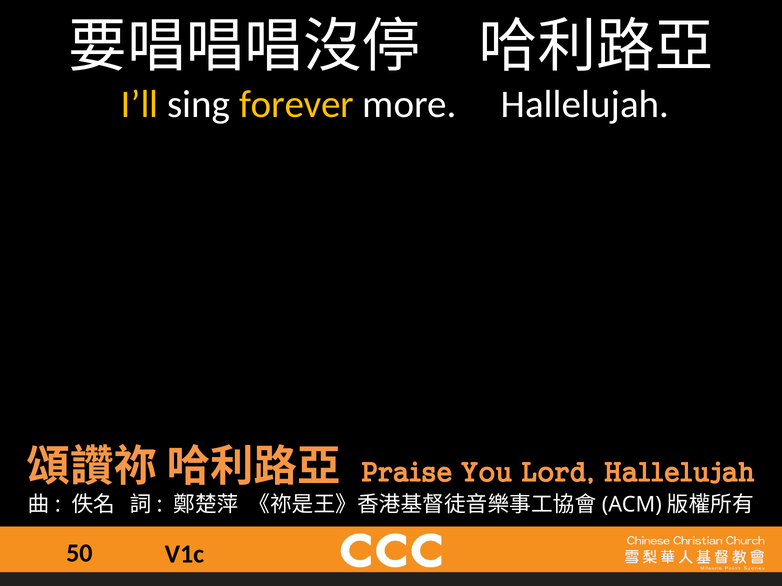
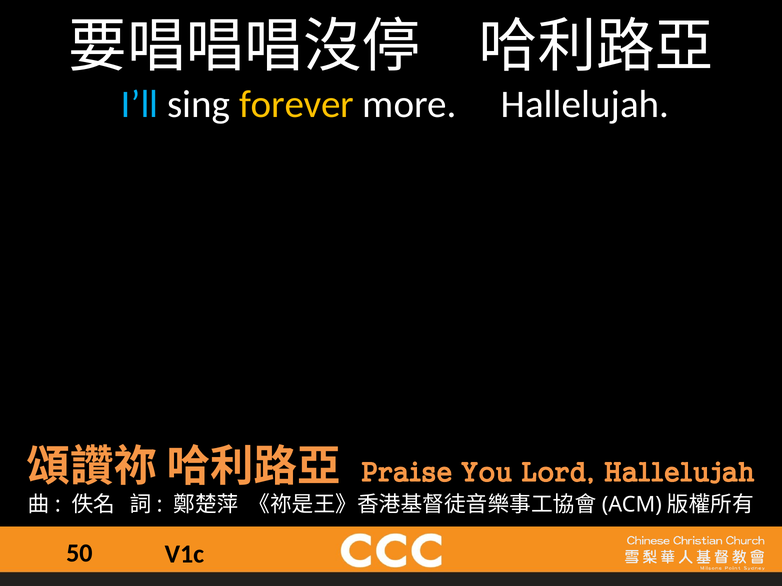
I’ll colour: yellow -> light blue (140, 104)
